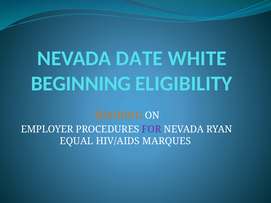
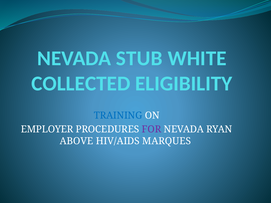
DATE: DATE -> STUB (139, 58)
BEGINNING: BEGINNING -> COLLECTED (81, 84)
TRAINING colour: orange -> blue (118, 116)
EQUAL: EQUAL -> ABOVE (76, 141)
